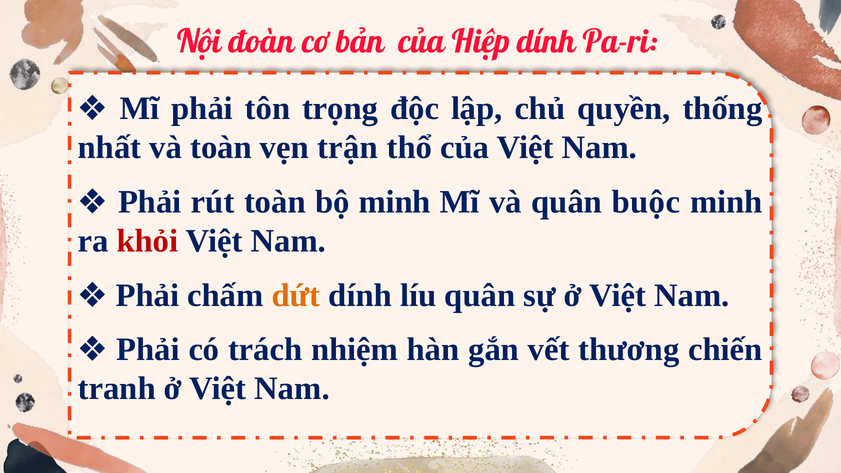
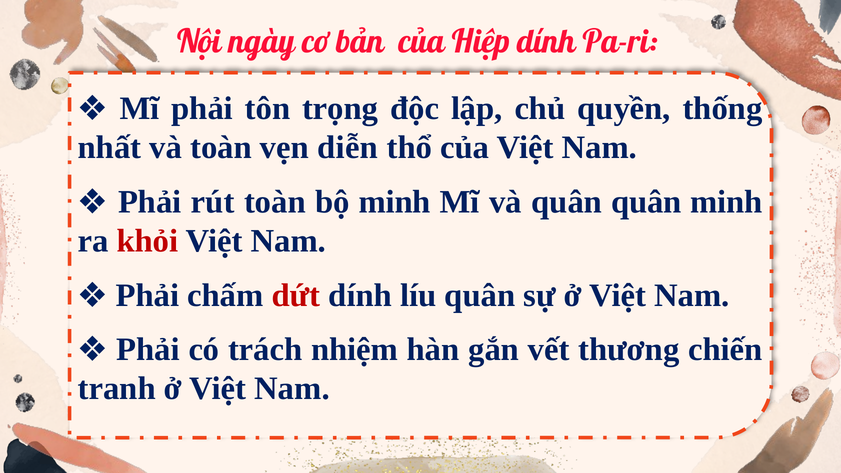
đoàn: đoàn -> ngày (262, 42)
trận: trận -> diễn (348, 148)
quân buộc: buộc -> quân (646, 202)
dứt colour: orange -> red (296, 295)
